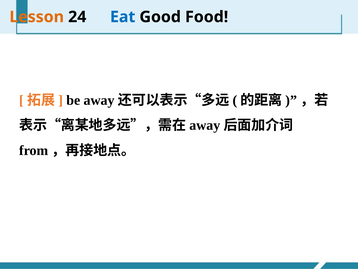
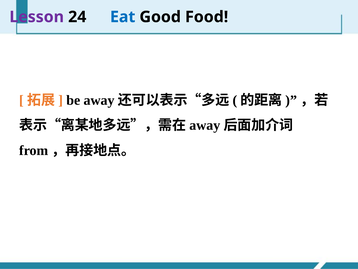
Lesson colour: orange -> purple (37, 17)
